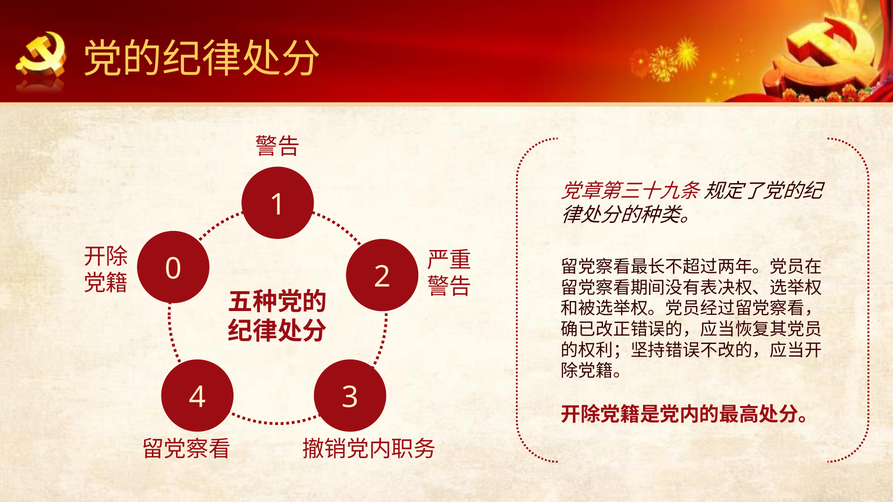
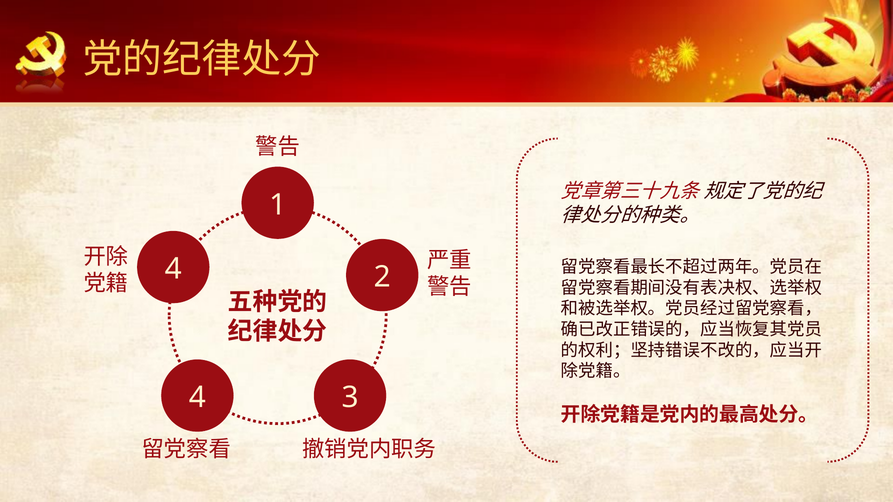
0: 0 -> 4 (173, 269)
